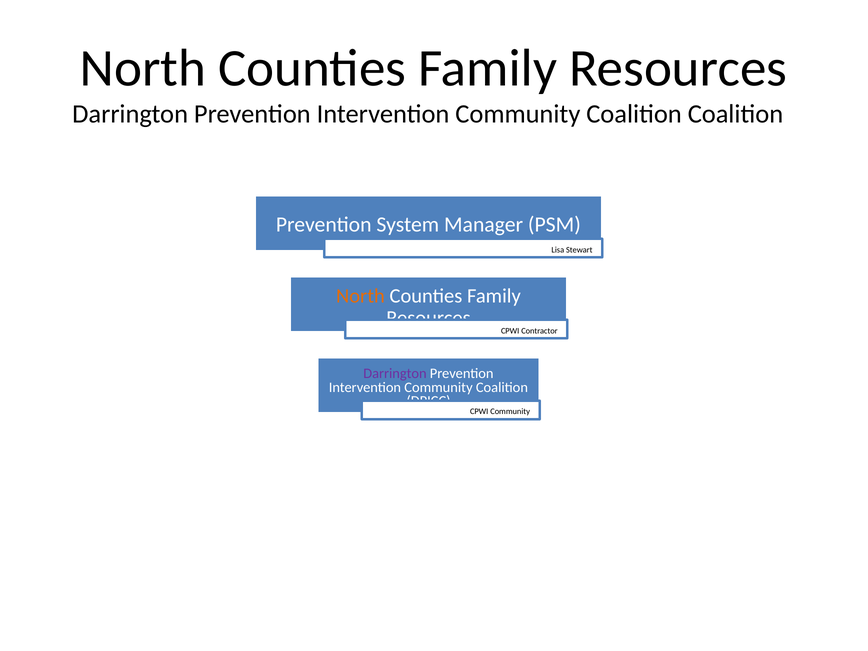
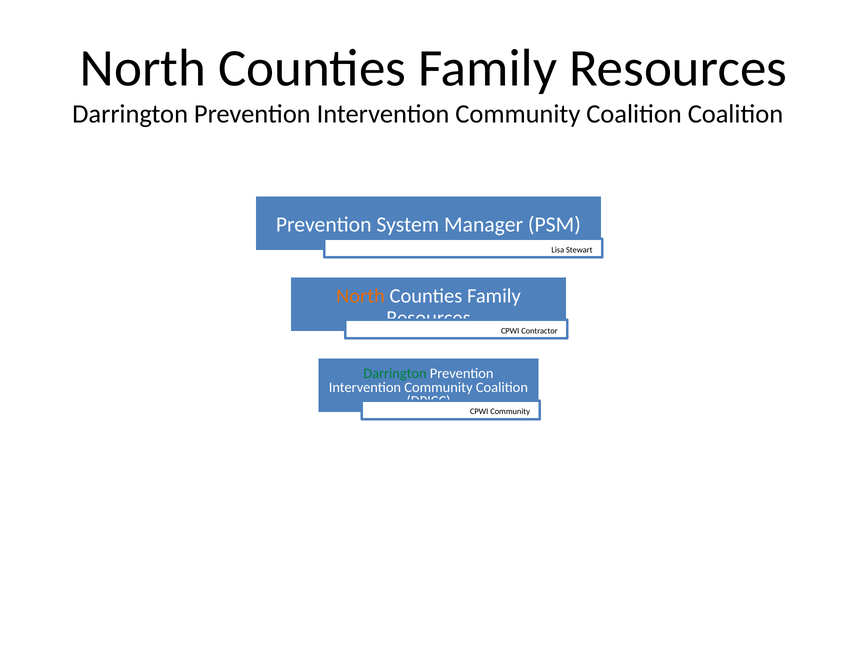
Darrington colour: purple -> green (395, 373)
